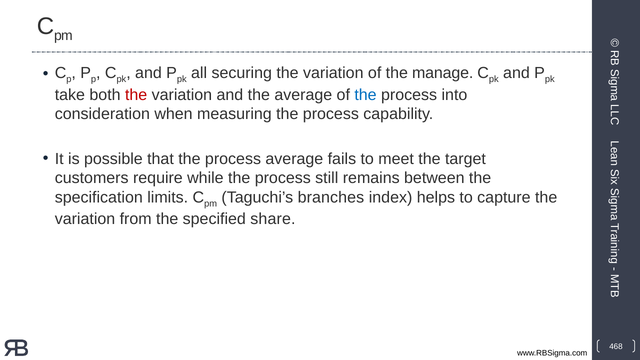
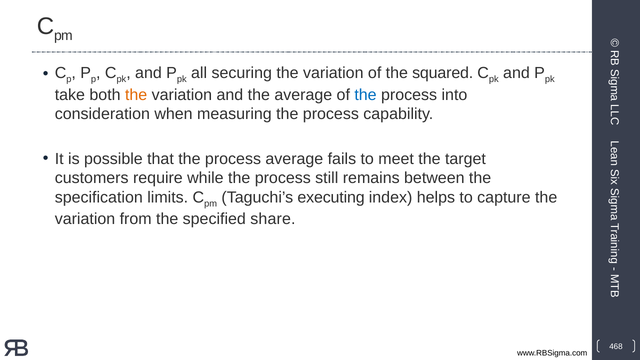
manage: manage -> squared (443, 73)
the colour: red -> orange (136, 95)
branches: branches -> executing (331, 197)
